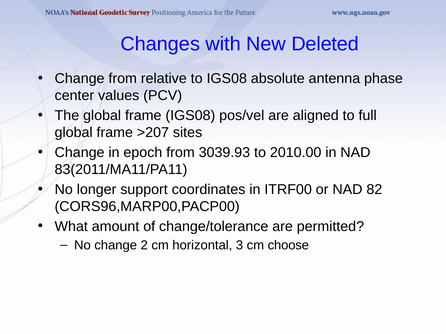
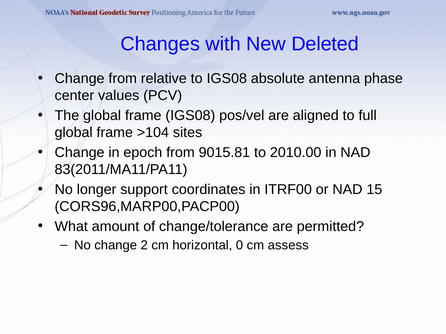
>207: >207 -> >104 (153, 133)
3039.93: 3039.93 -> 9015.81 (224, 153)
82: 82 -> 15 (374, 190)
3: 3 -> 0 (240, 246)
choose: choose -> assess (288, 246)
